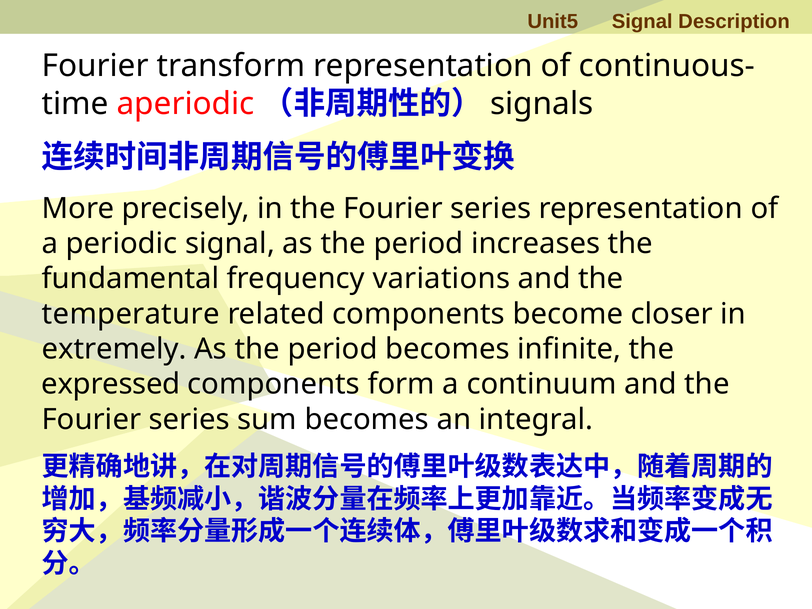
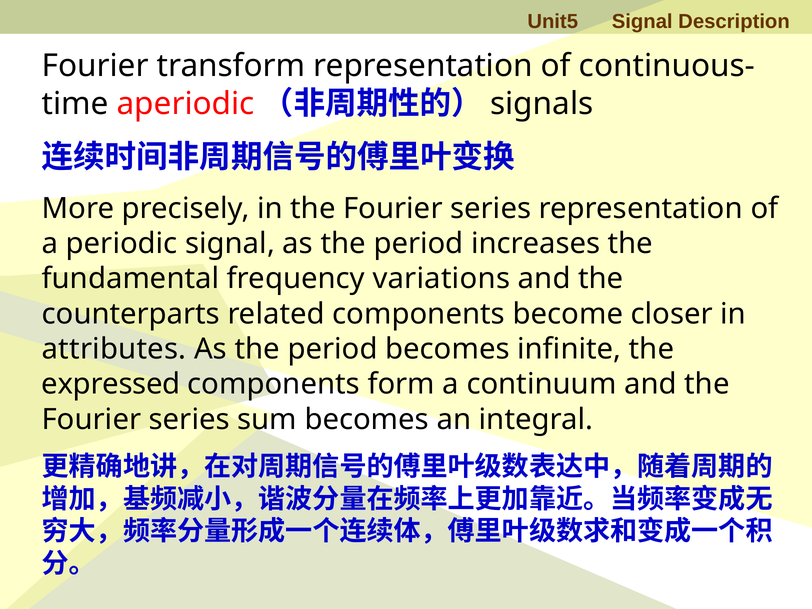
temperature: temperature -> counterparts (131, 314)
extremely: extremely -> attributes (114, 349)
